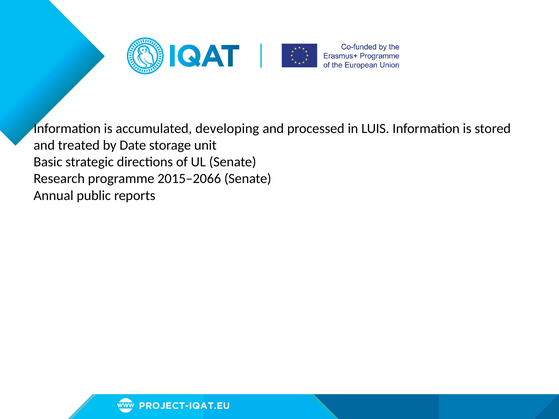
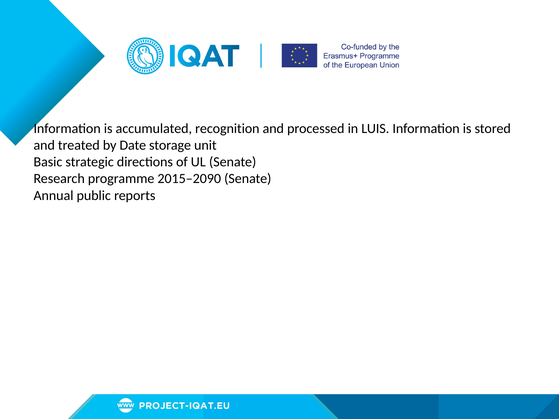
developing: developing -> recognition (227, 128)
2015–2066: 2015–2066 -> 2015–2090 (189, 179)
